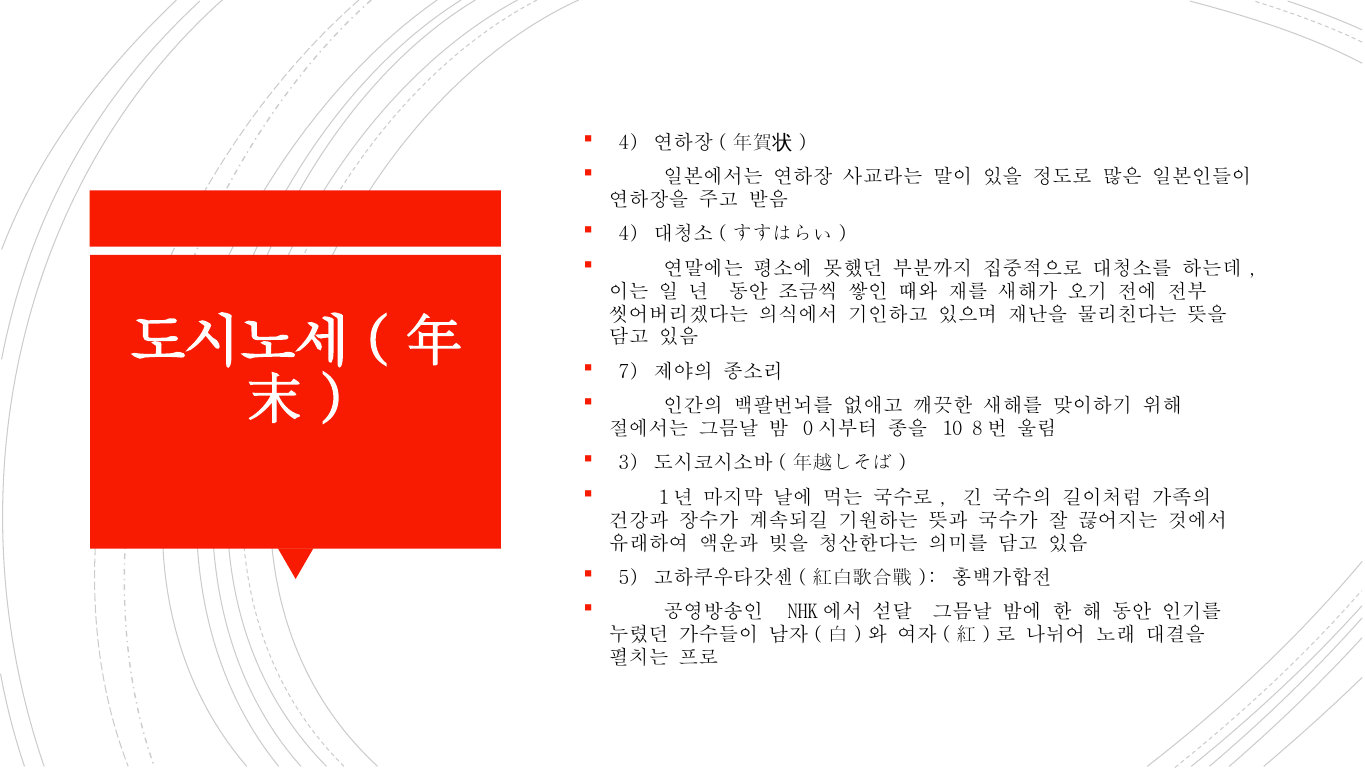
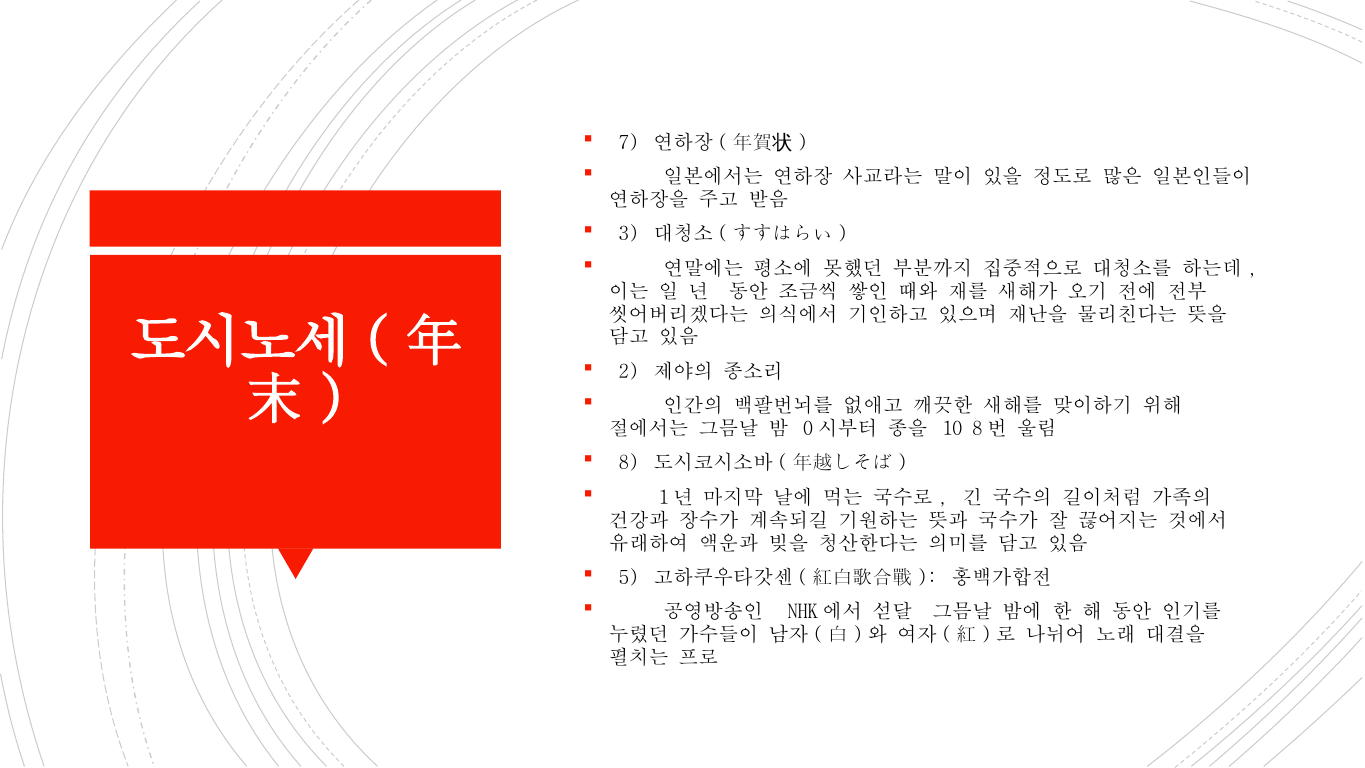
4: 4 -> 7 (629, 143)
4: 4 -> 3 (629, 234)
7: 7 -> 2 (629, 372)
3: 3 -> 8 (629, 463)
